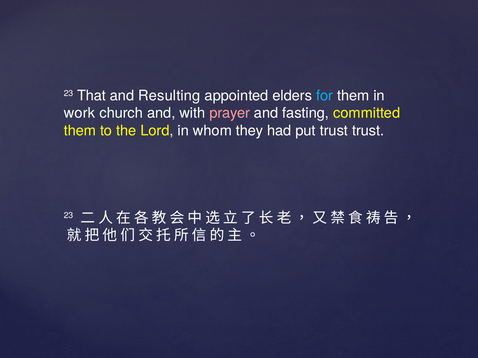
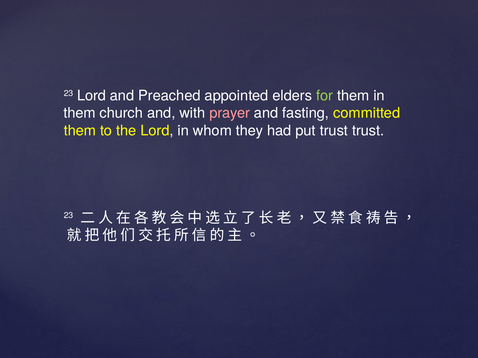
23 That: That -> Lord (91, 96)
Resulting: Resulting -> Preached (169, 96)
for colour: light blue -> light green (325, 96)
work: work -> them (80, 113)
